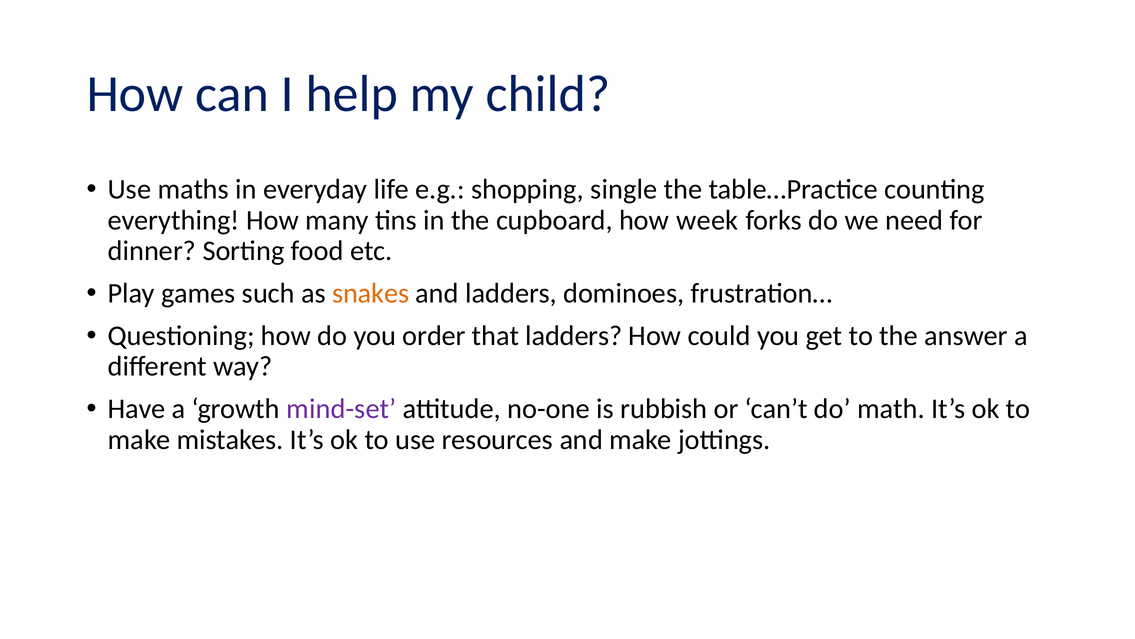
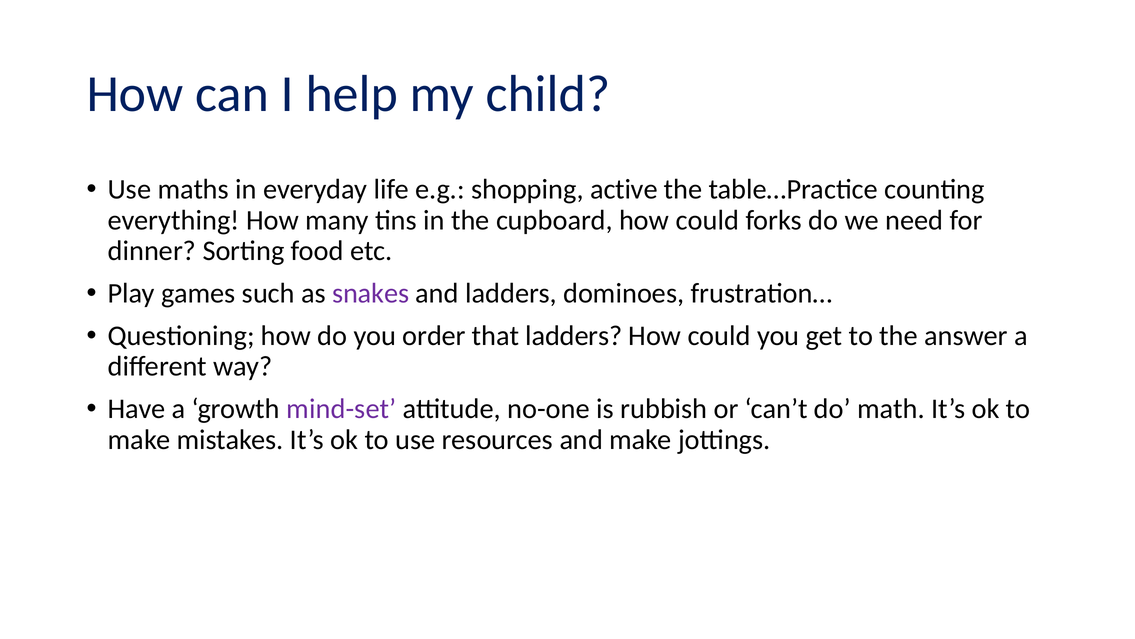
single: single -> active (624, 189)
cupboard how week: week -> could (707, 220)
snakes colour: orange -> purple (371, 293)
